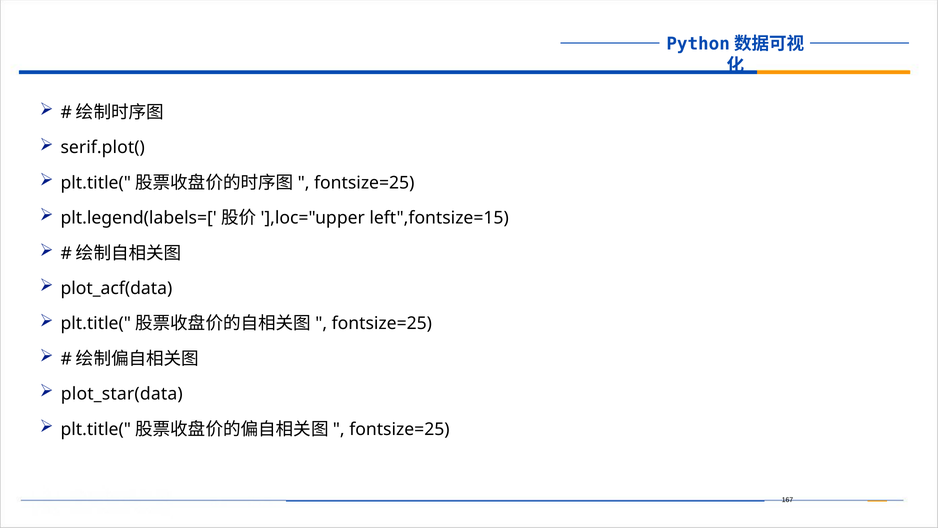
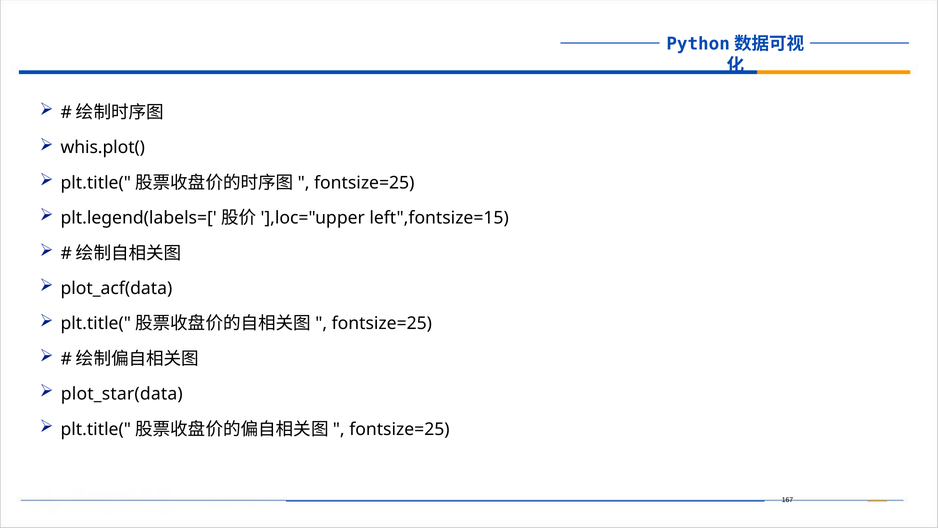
serif.plot(: serif.plot( -> whis.plot( (103, 147)
